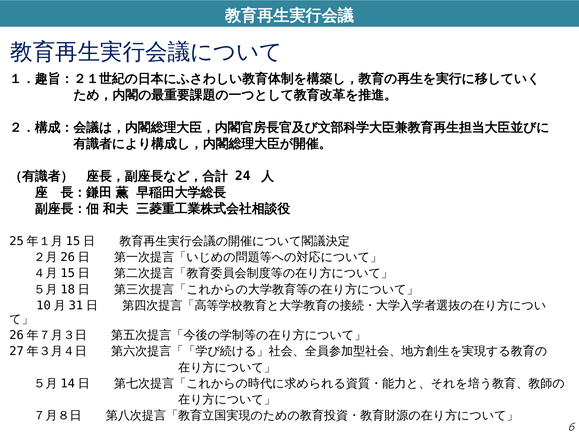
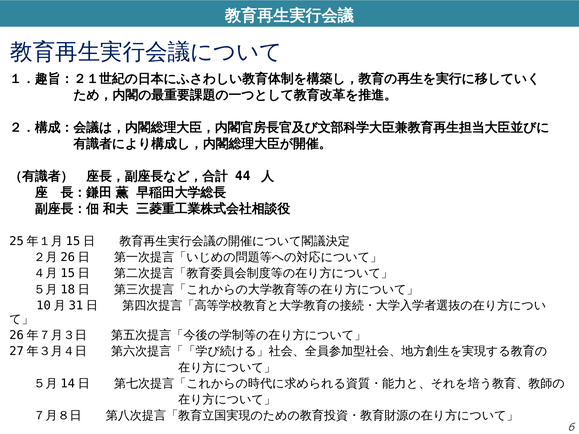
24: 24 -> 44 (243, 176)
